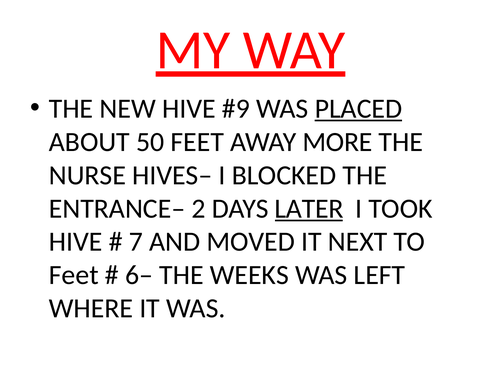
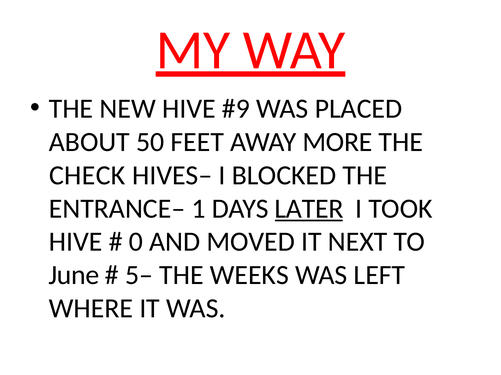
PLACED underline: present -> none (358, 109)
NURSE: NURSE -> CHECK (87, 176)
2: 2 -> 1 (198, 209)
7: 7 -> 0 (136, 242)
Feet: Feet -> June (74, 276)
6–: 6– -> 5– (139, 276)
